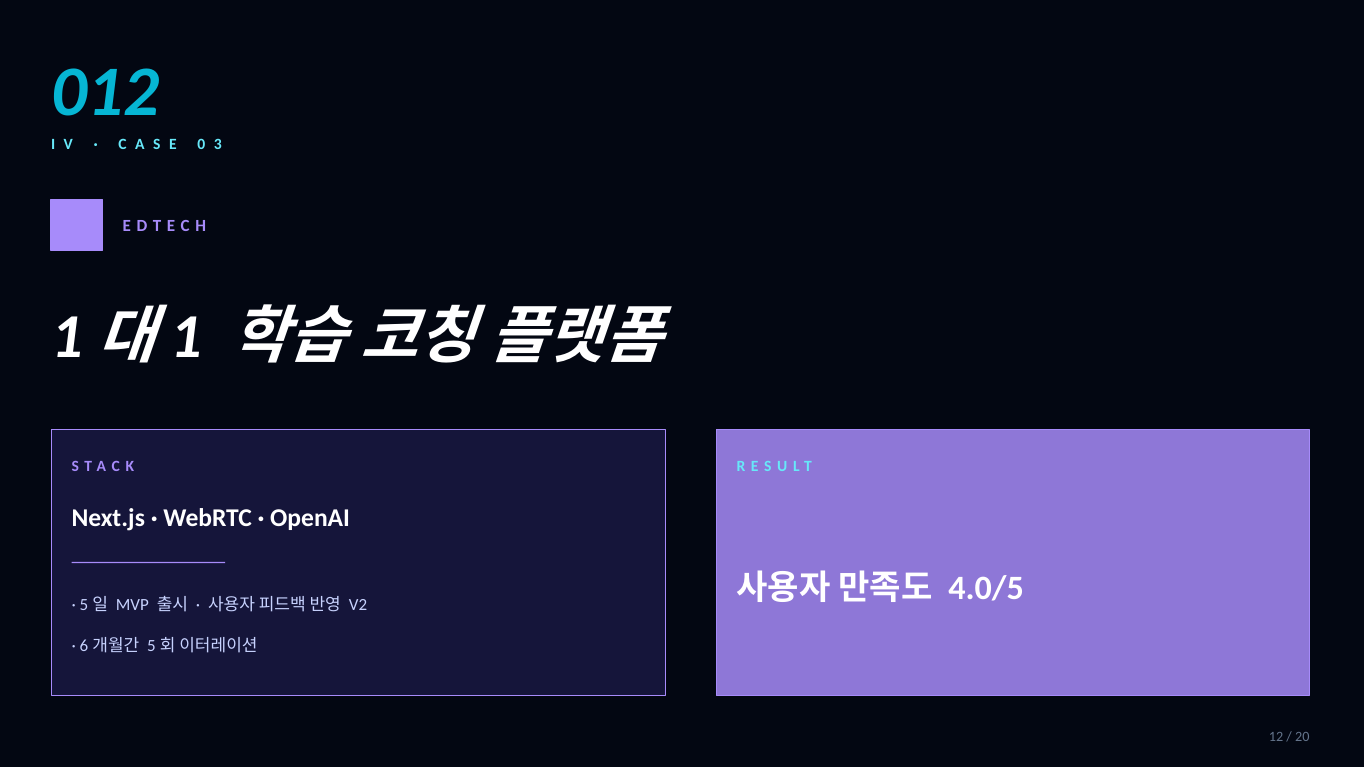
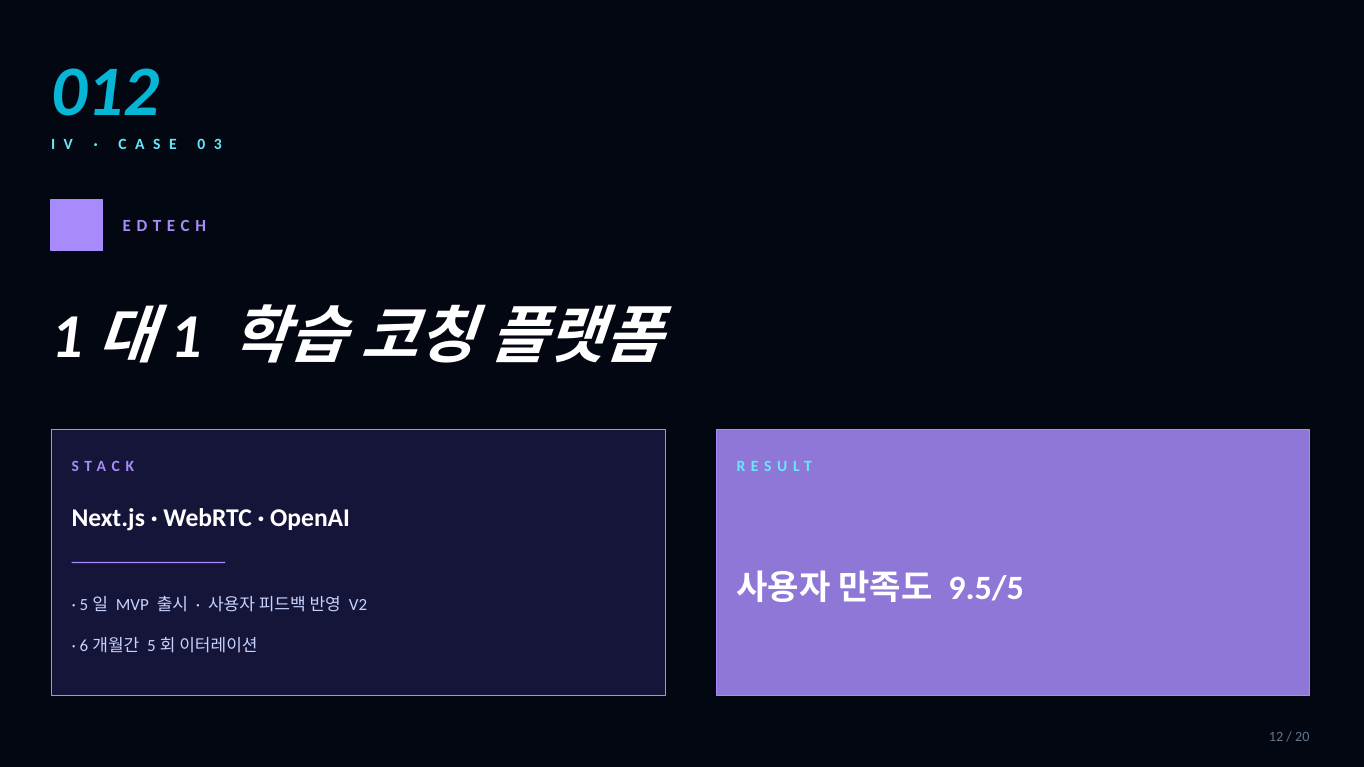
4.0/5: 4.0/5 -> 9.5/5 (986, 589)
